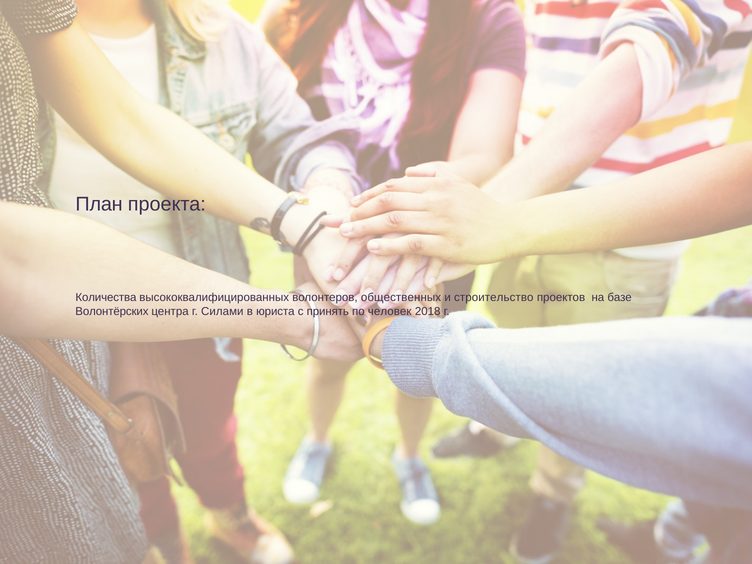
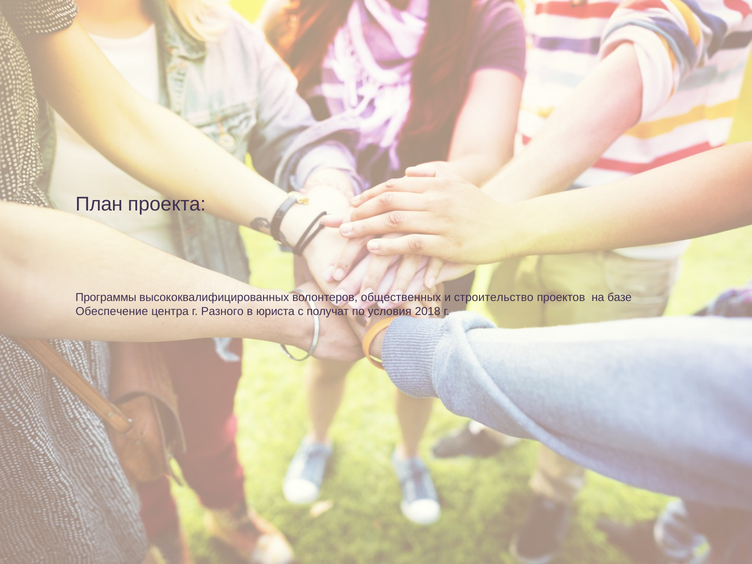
Количества: Количества -> Программы (106, 298)
Волонтёрских: Волонтёрских -> Обеспечение (112, 311)
Силами: Силами -> Разного (222, 311)
принять: принять -> получат (328, 311)
человек: человек -> условия (390, 311)
